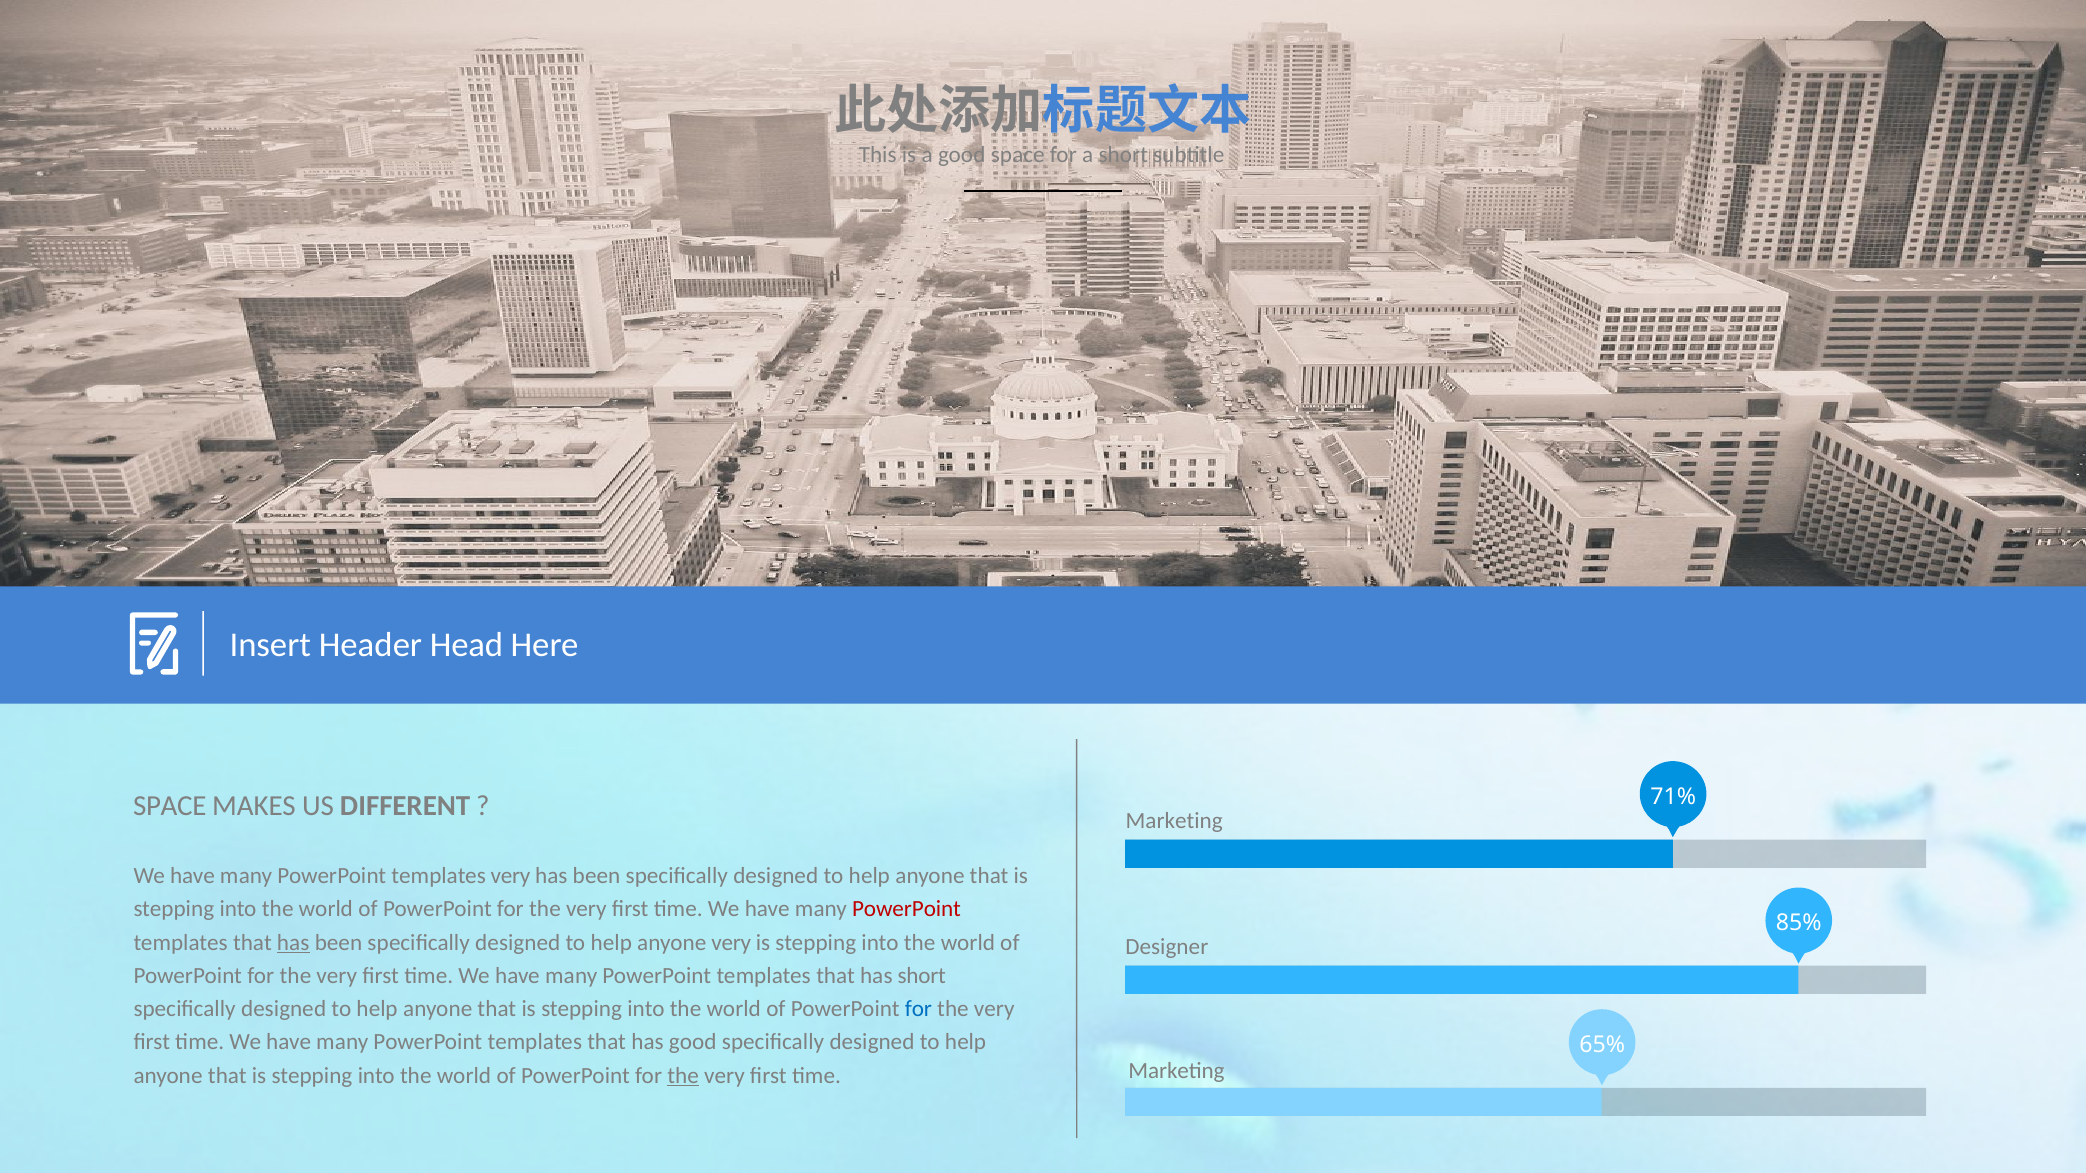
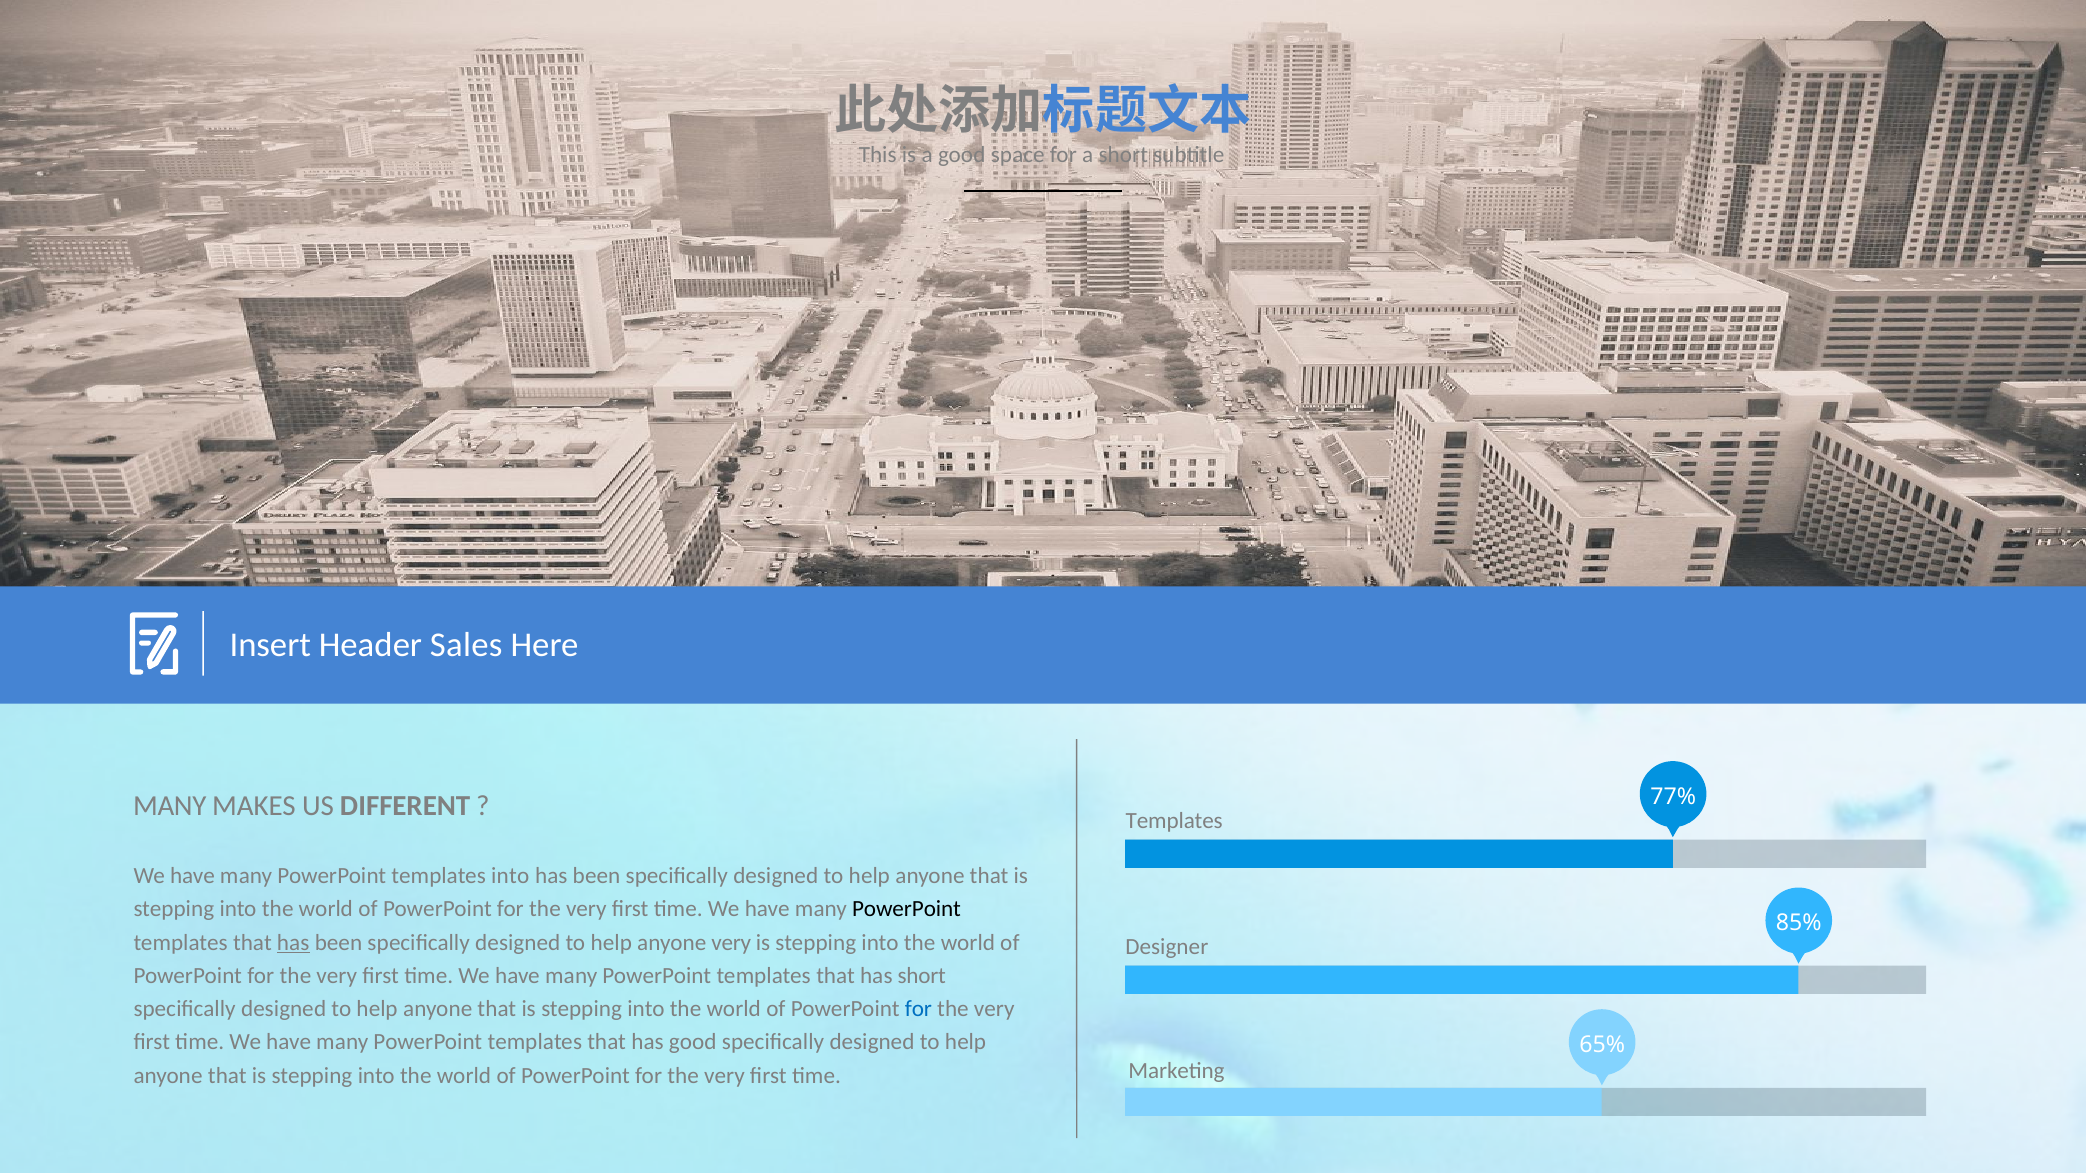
Head: Head -> Sales (466, 645)
71%: 71% -> 77% (1673, 797)
SPACE: SPACE -> MANY (170, 807)
Marketing: Marketing -> Templates (1174, 821)
templates very: very -> into (510, 876)
PowerPoint colour: red -> black (906, 909)
the underline: present -> none (683, 1076)
